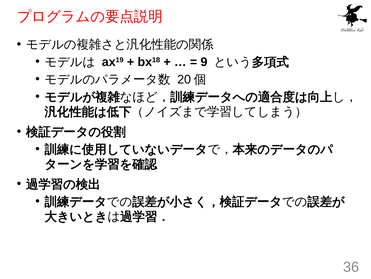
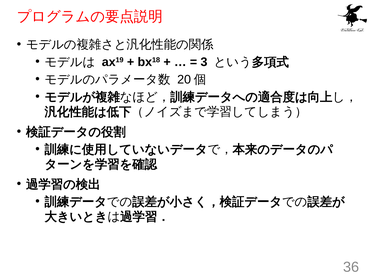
9: 9 -> 3 (204, 62)
